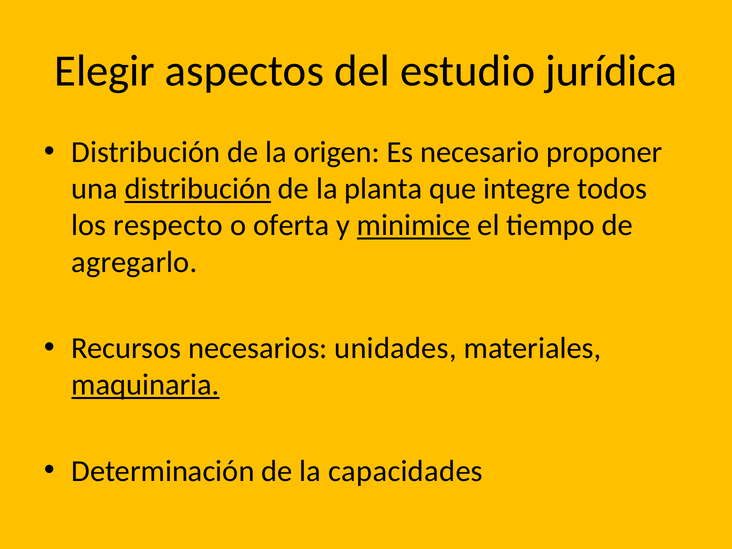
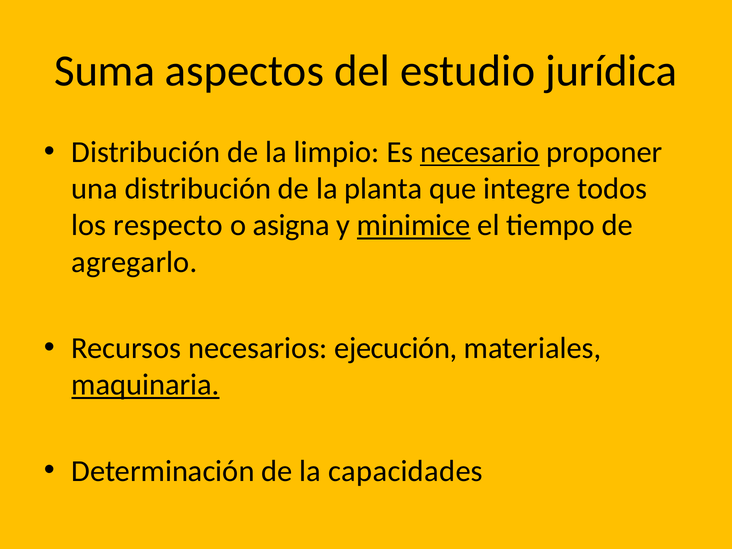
Elegir: Elegir -> Suma (105, 71)
origen: origen -> limpio (337, 152)
necesario underline: none -> present (480, 152)
distribución underline: present -> none (198, 189)
oferta: oferta -> asigna (291, 225)
unidades: unidades -> ejecución (396, 348)
